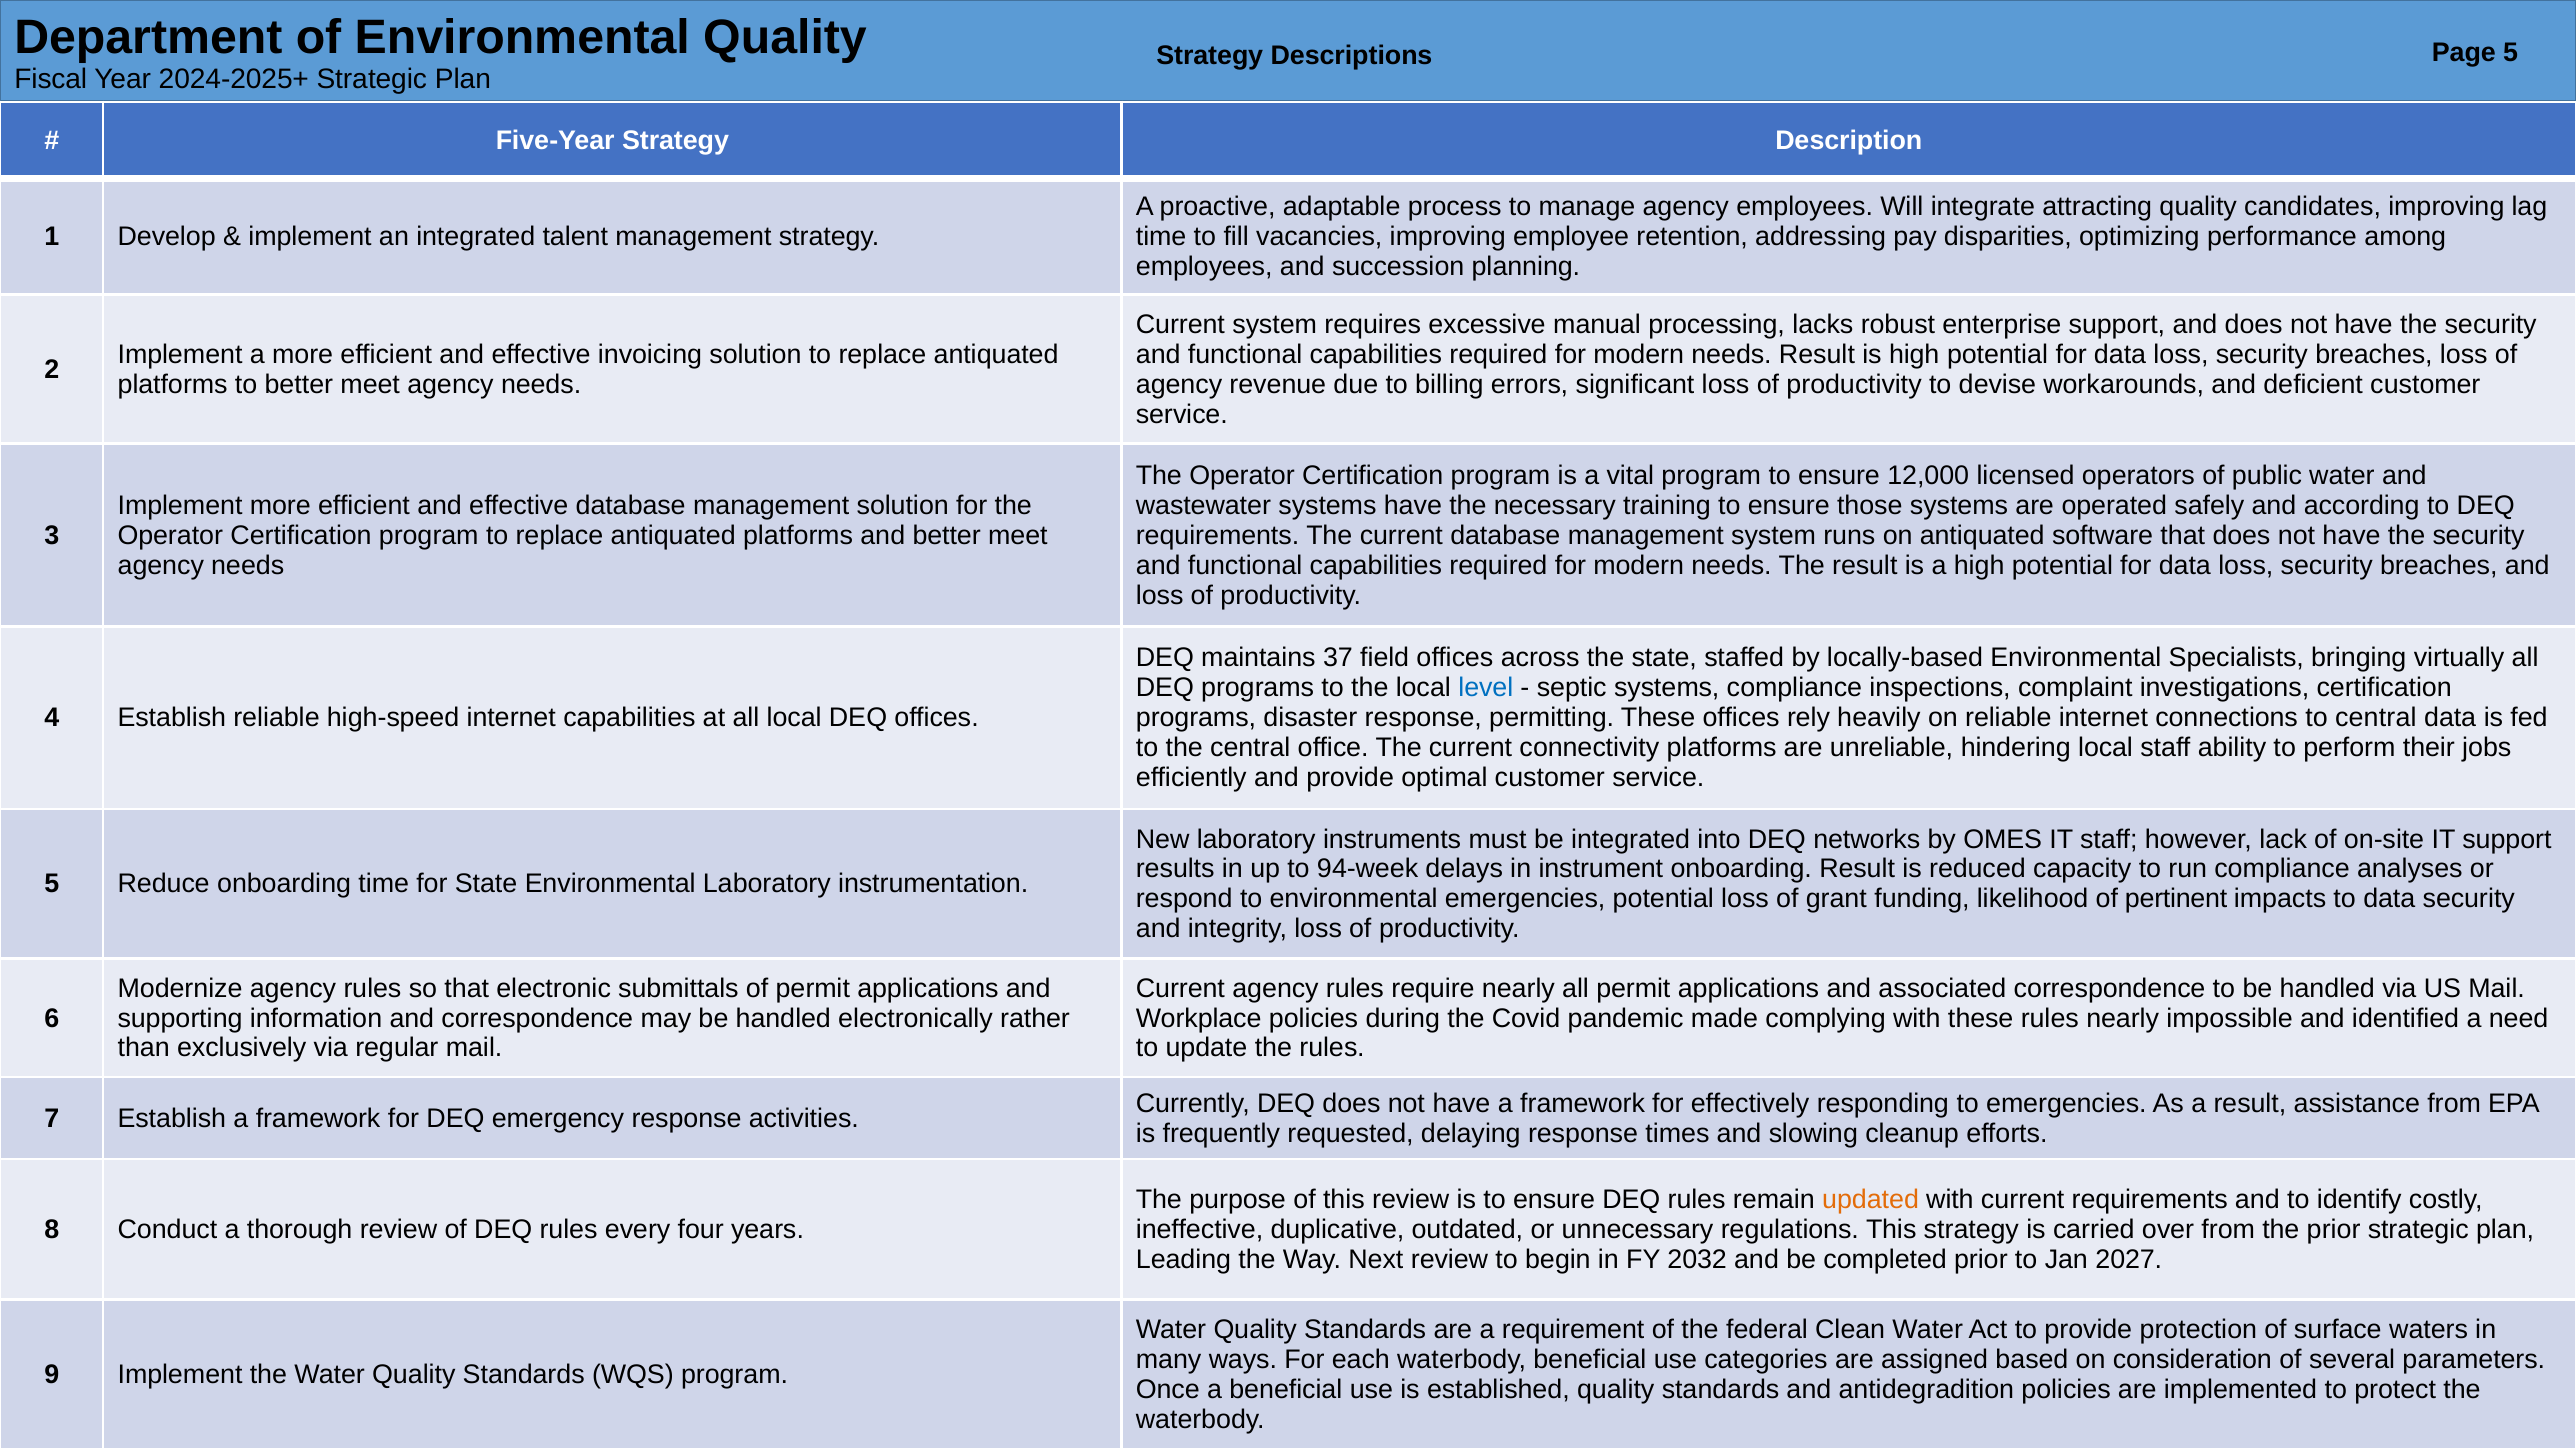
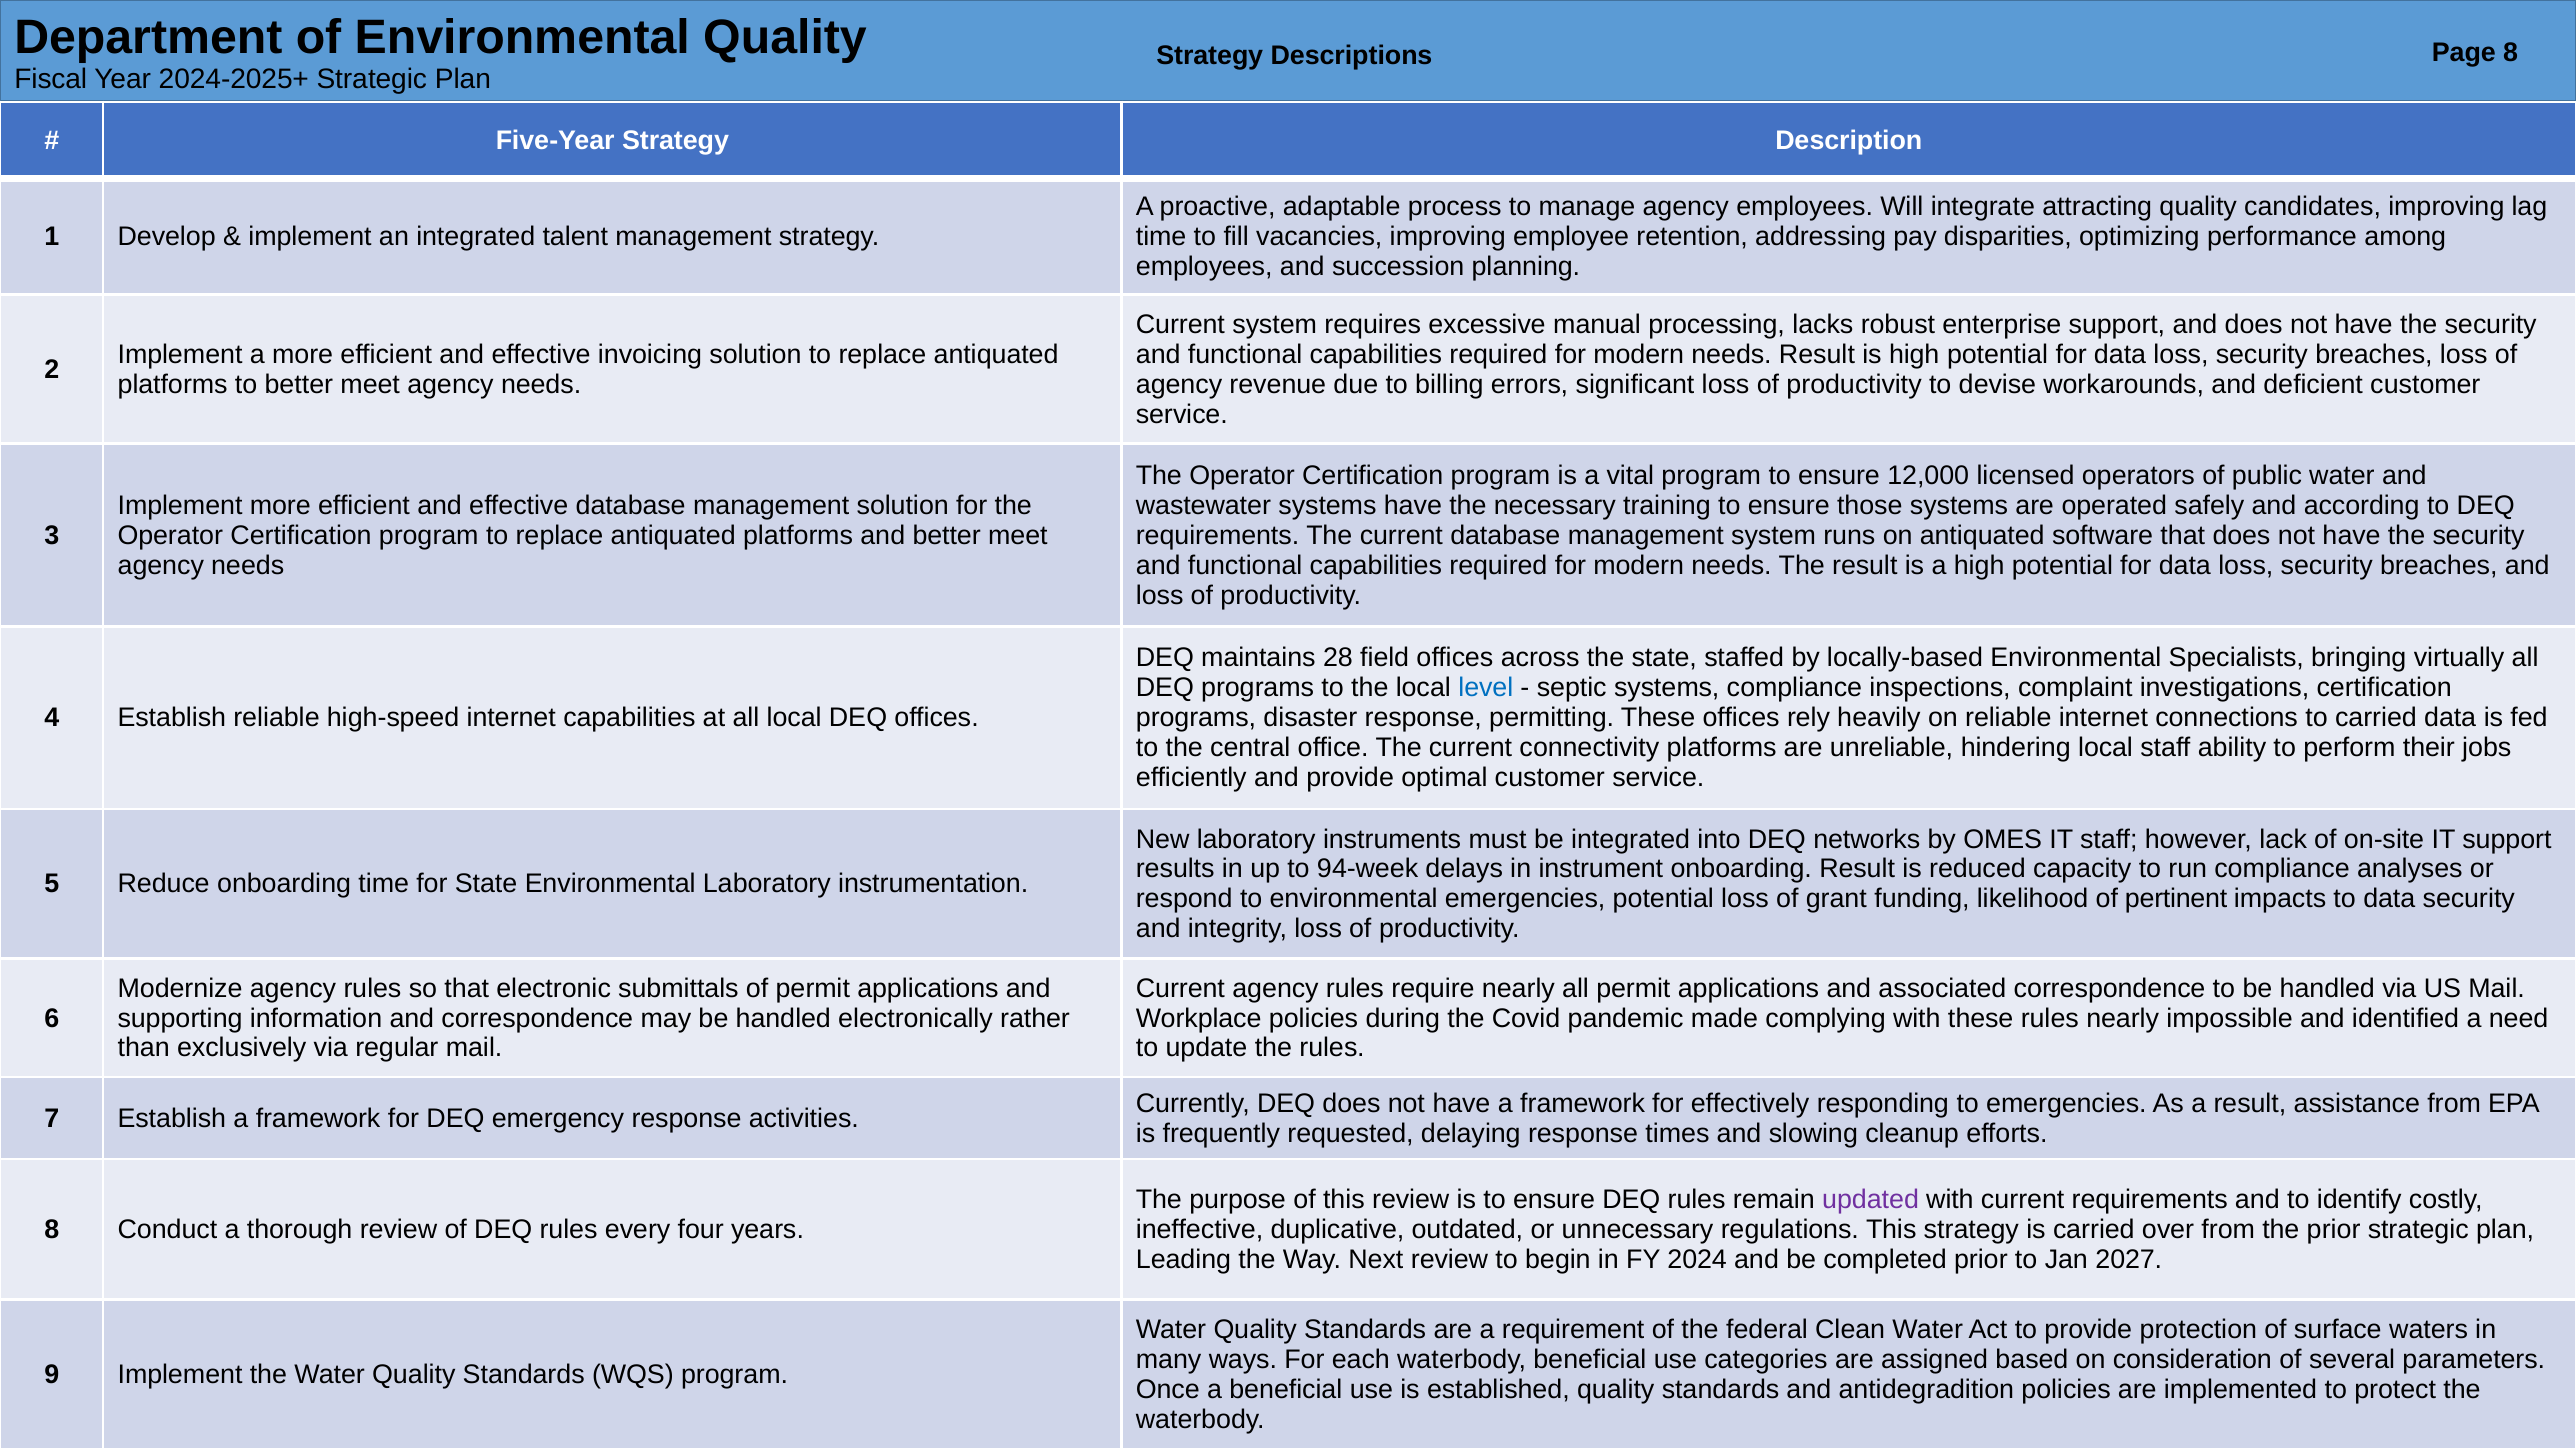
Page 5: 5 -> 8 (2511, 52)
37: 37 -> 28 (1338, 658)
to central: central -> carried (2376, 718)
updated colour: orange -> purple (1871, 1200)
2032: 2032 -> 2024 (1697, 1260)
